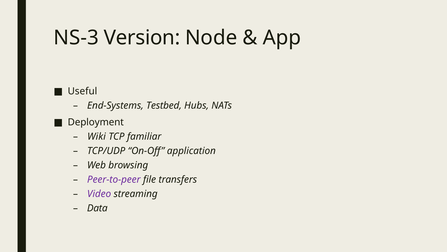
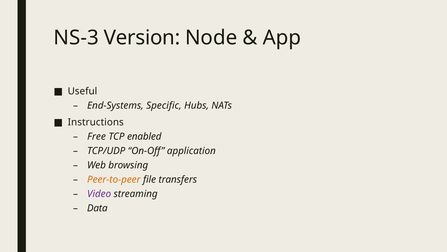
Testbed: Testbed -> Specific (164, 105)
Deployment: Deployment -> Instructions (96, 122)
Wiki: Wiki -> Free (97, 136)
familiar: familiar -> enabled (144, 136)
Peer-to-peer colour: purple -> orange (114, 179)
